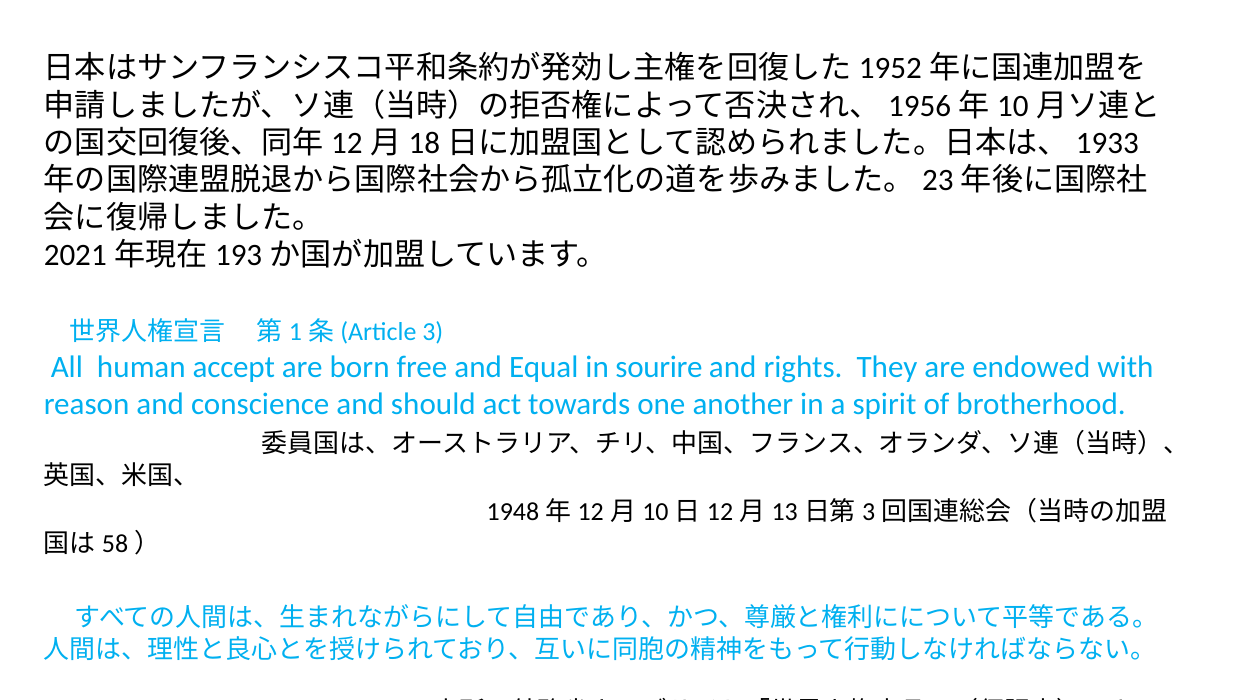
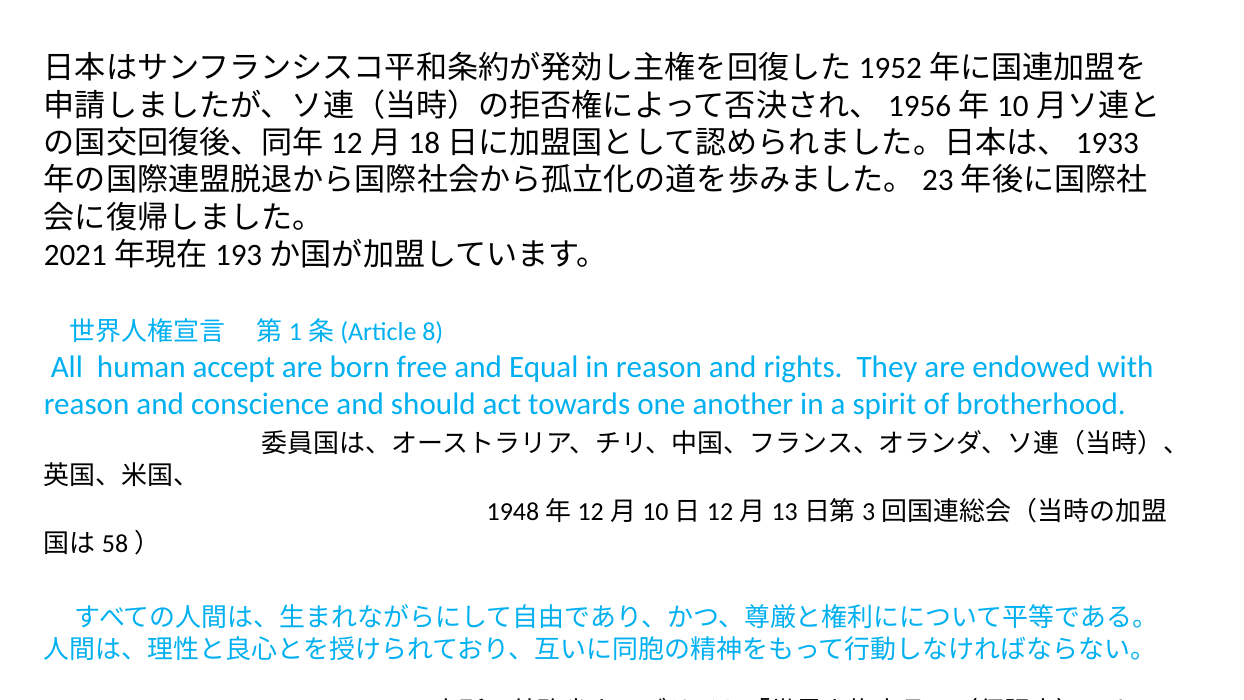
3: 3 -> 8 (433, 331)
in sourire: sourire -> reason (659, 367)
